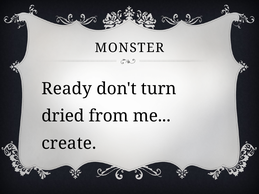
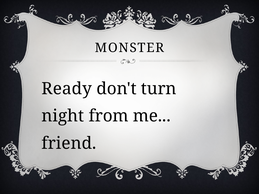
dried: dried -> night (63, 116)
create: create -> friend (69, 144)
